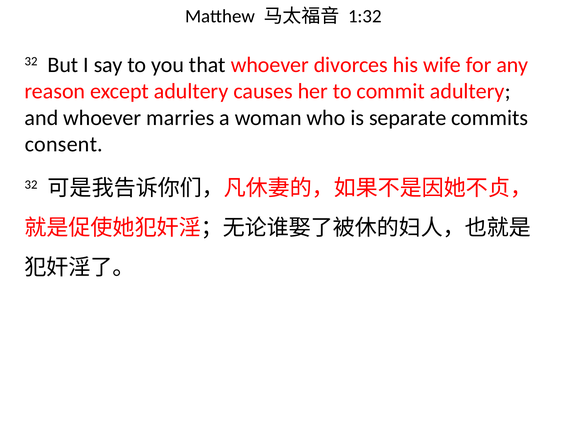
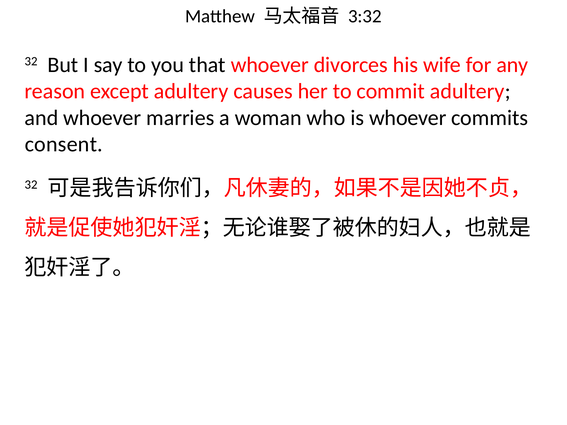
1:32: 1:32 -> 3:32 (365, 16)
is separate: separate -> whoever (408, 118)
